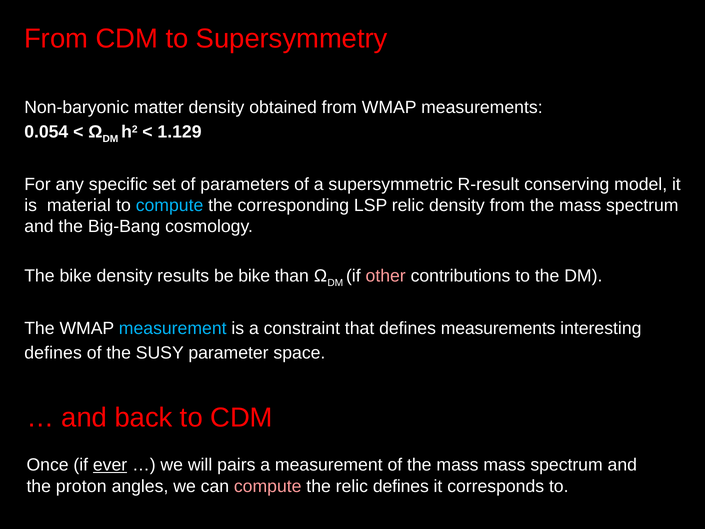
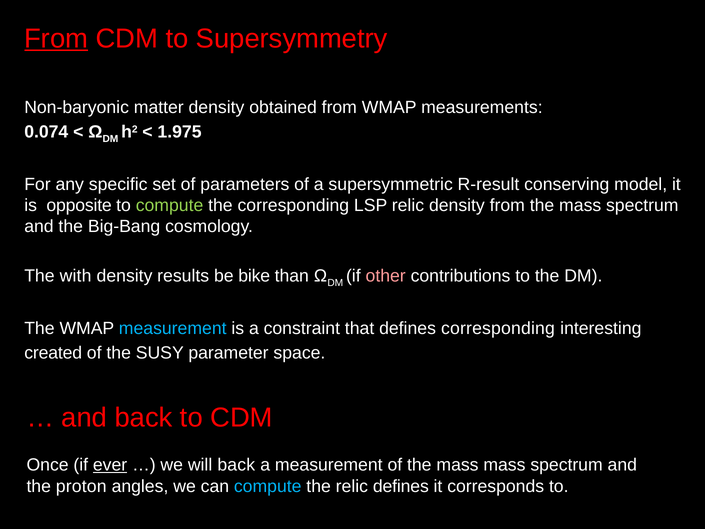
From underline: none -> present (56, 39)
0.054: 0.054 -> 0.074 (46, 132)
1.129: 1.129 -> 1.975 (180, 132)
material: material -> opposite (79, 205)
compute colour: light blue -> light green (170, 205)
The bike: bike -> with (76, 276)
defines measurements: measurements -> corresponding (498, 328)
defines: defines -> created (53, 353)
will pairs: pairs -> back (236, 465)
compute colour: pink -> light blue (268, 486)
